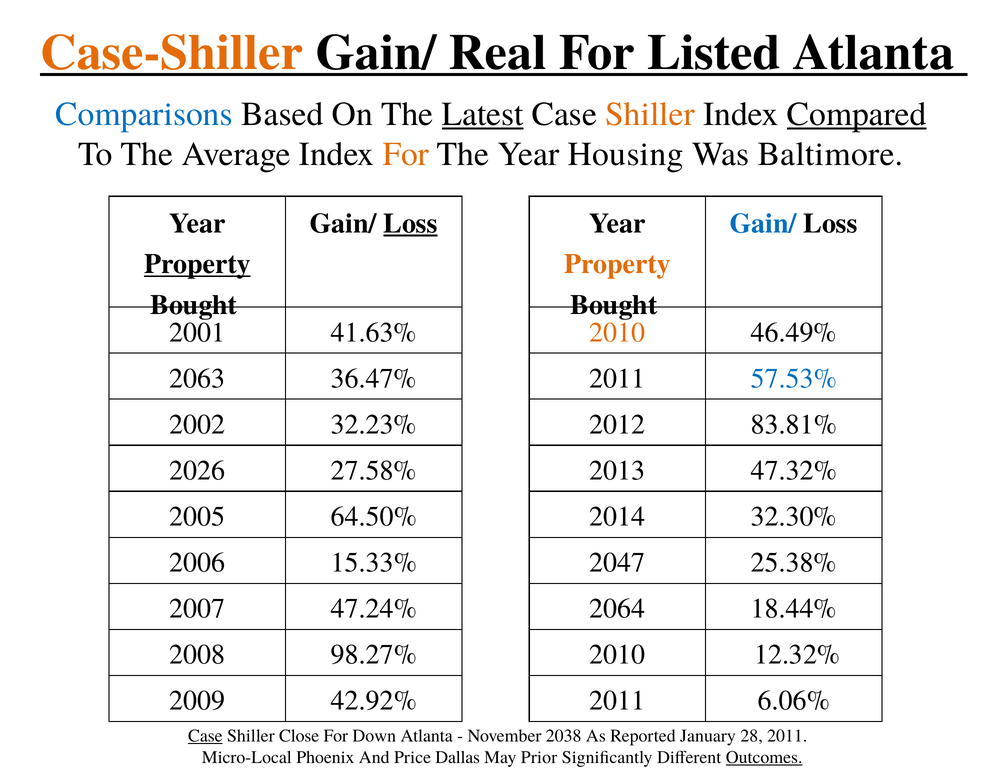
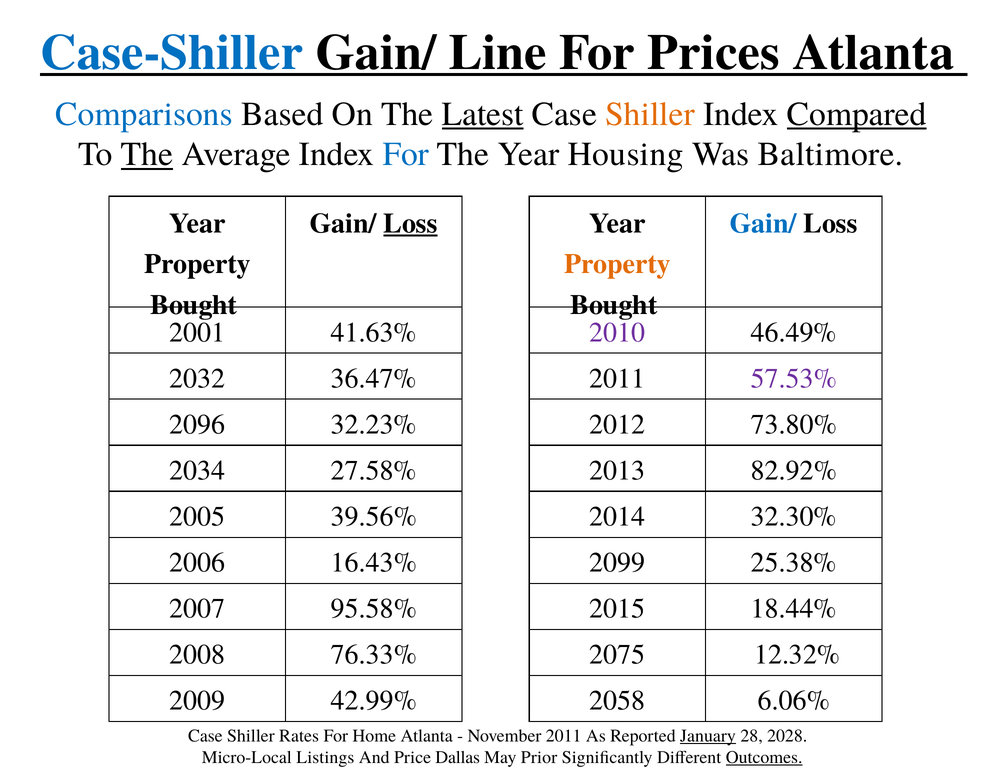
Case-Shiller colour: orange -> blue (172, 53)
Real: Real -> Line (498, 53)
Listed: Listed -> Prices (714, 53)
The underline: none -> present (147, 154)
For colour: orange -> blue (406, 154)
Property underline: present -> none (197, 264)
2010 colour: orange -> purple (617, 332)
2063: 2063 -> 2032 (197, 378)
57.53% colour: blue -> purple (794, 378)
2002: 2002 -> 2096 (197, 424)
83.81%: 83.81% -> 73.80% (794, 424)
2026: 2026 -> 2034 (197, 470)
47.32%: 47.32% -> 82.92% (794, 470)
64.50%: 64.50% -> 39.56% (374, 516)
15.33%: 15.33% -> 16.43% (374, 563)
2047: 2047 -> 2099 (617, 563)
47.24%: 47.24% -> 95.58% (374, 609)
2064: 2064 -> 2015 (617, 609)
98.27%: 98.27% -> 76.33% (374, 655)
2010: 2010 -> 2075 (617, 655)
42.92%: 42.92% -> 42.99% (374, 701)
2011: 2011 -> 2058 (617, 701)
Case underline: present -> none (205, 736)
Close: Close -> Rates (299, 736)
Down: Down -> Home (374, 736)
November 2038: 2038 -> 2011 (564, 736)
January underline: none -> present (708, 736)
28 2011: 2011 -> 2028 (787, 736)
Phoenix: Phoenix -> Listings (325, 757)
